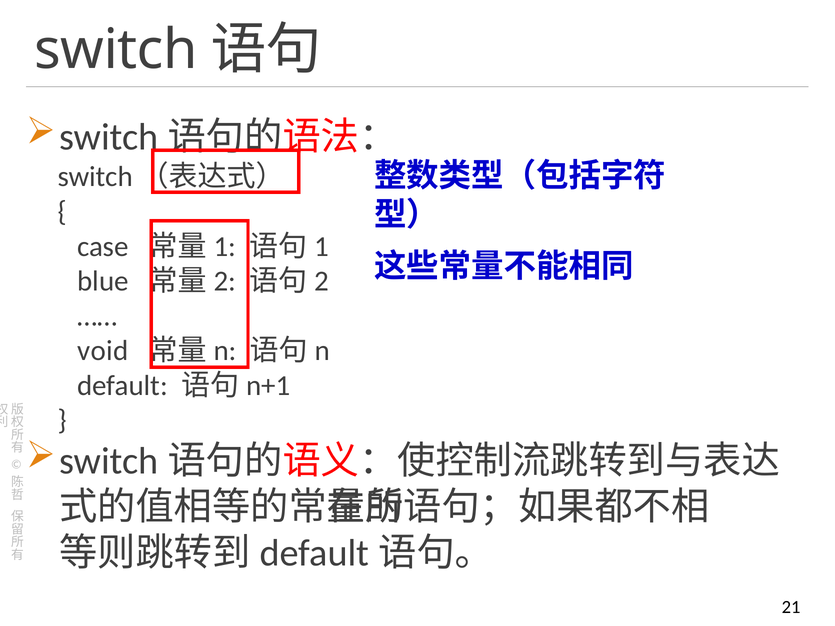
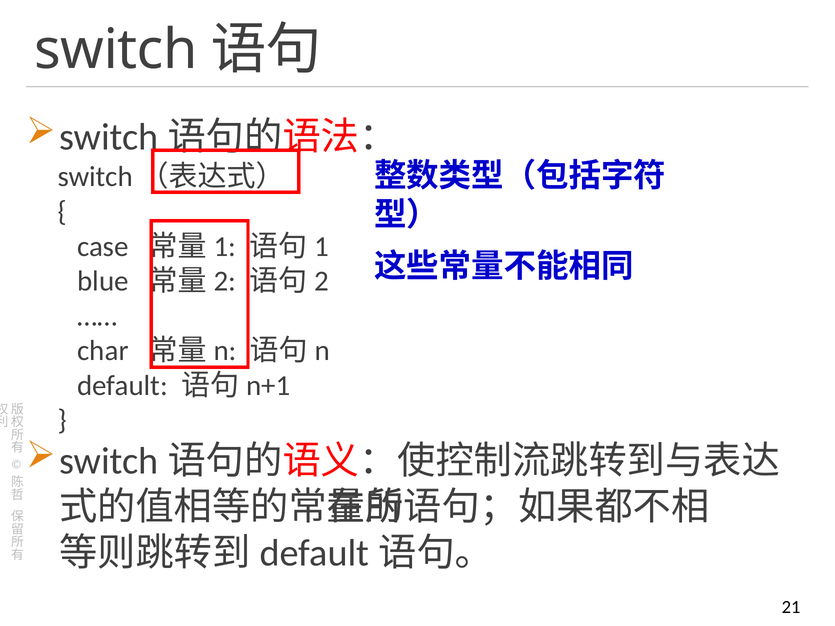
void: void -> char (103, 351)
